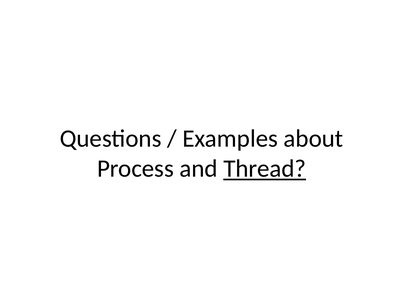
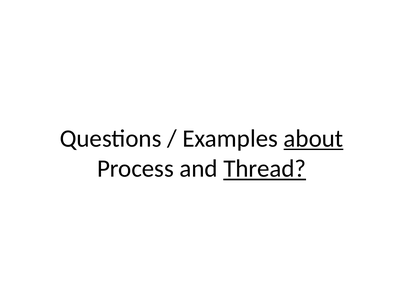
about underline: none -> present (313, 139)
